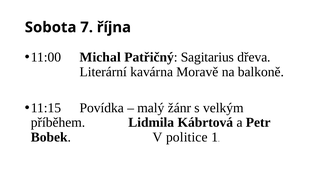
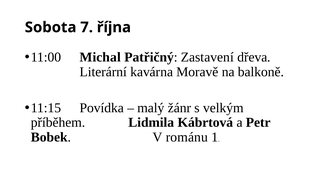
Sagitarius: Sagitarius -> Zastavení (207, 57)
politice: politice -> románu (187, 137)
